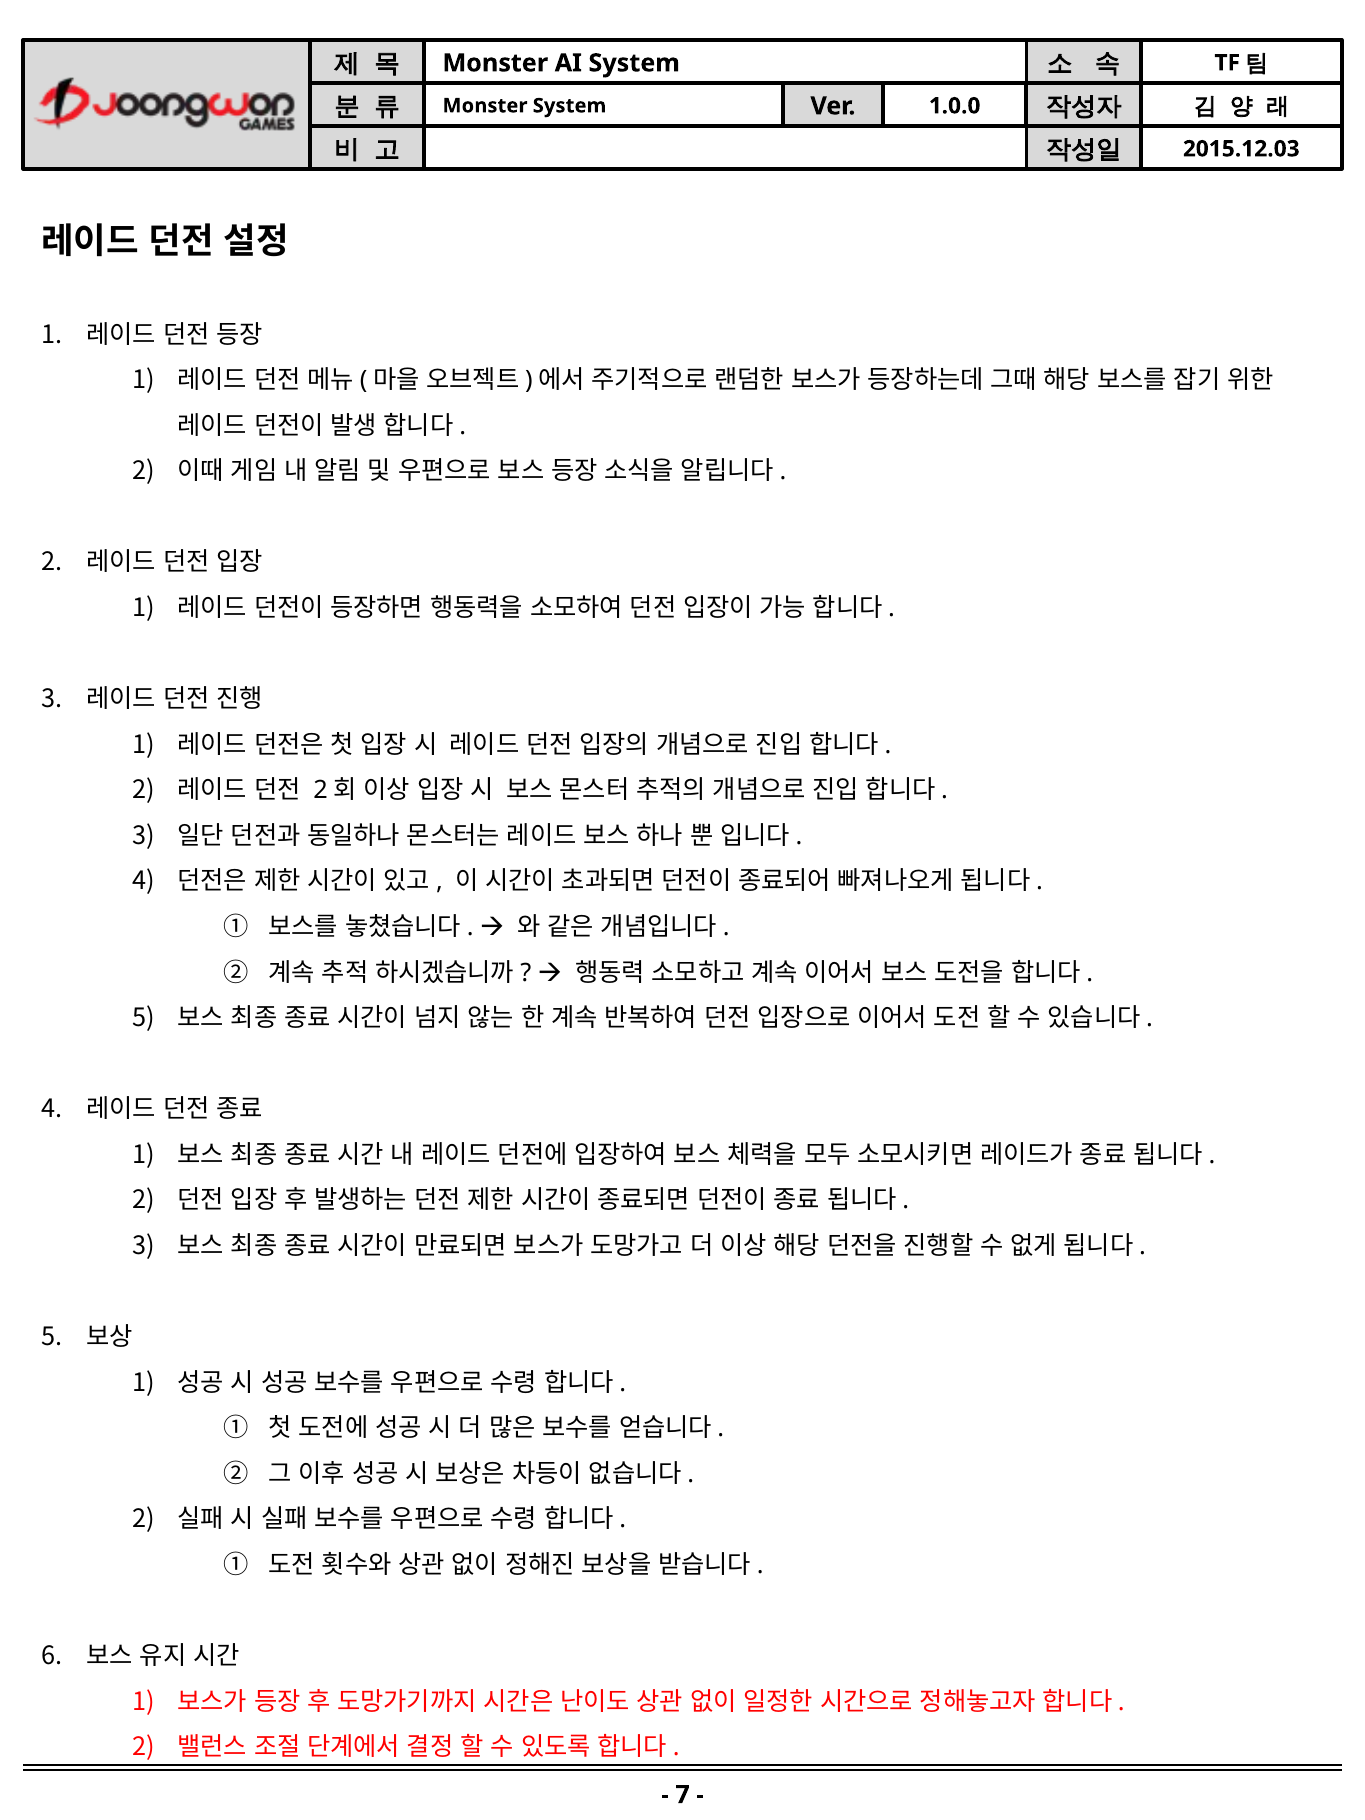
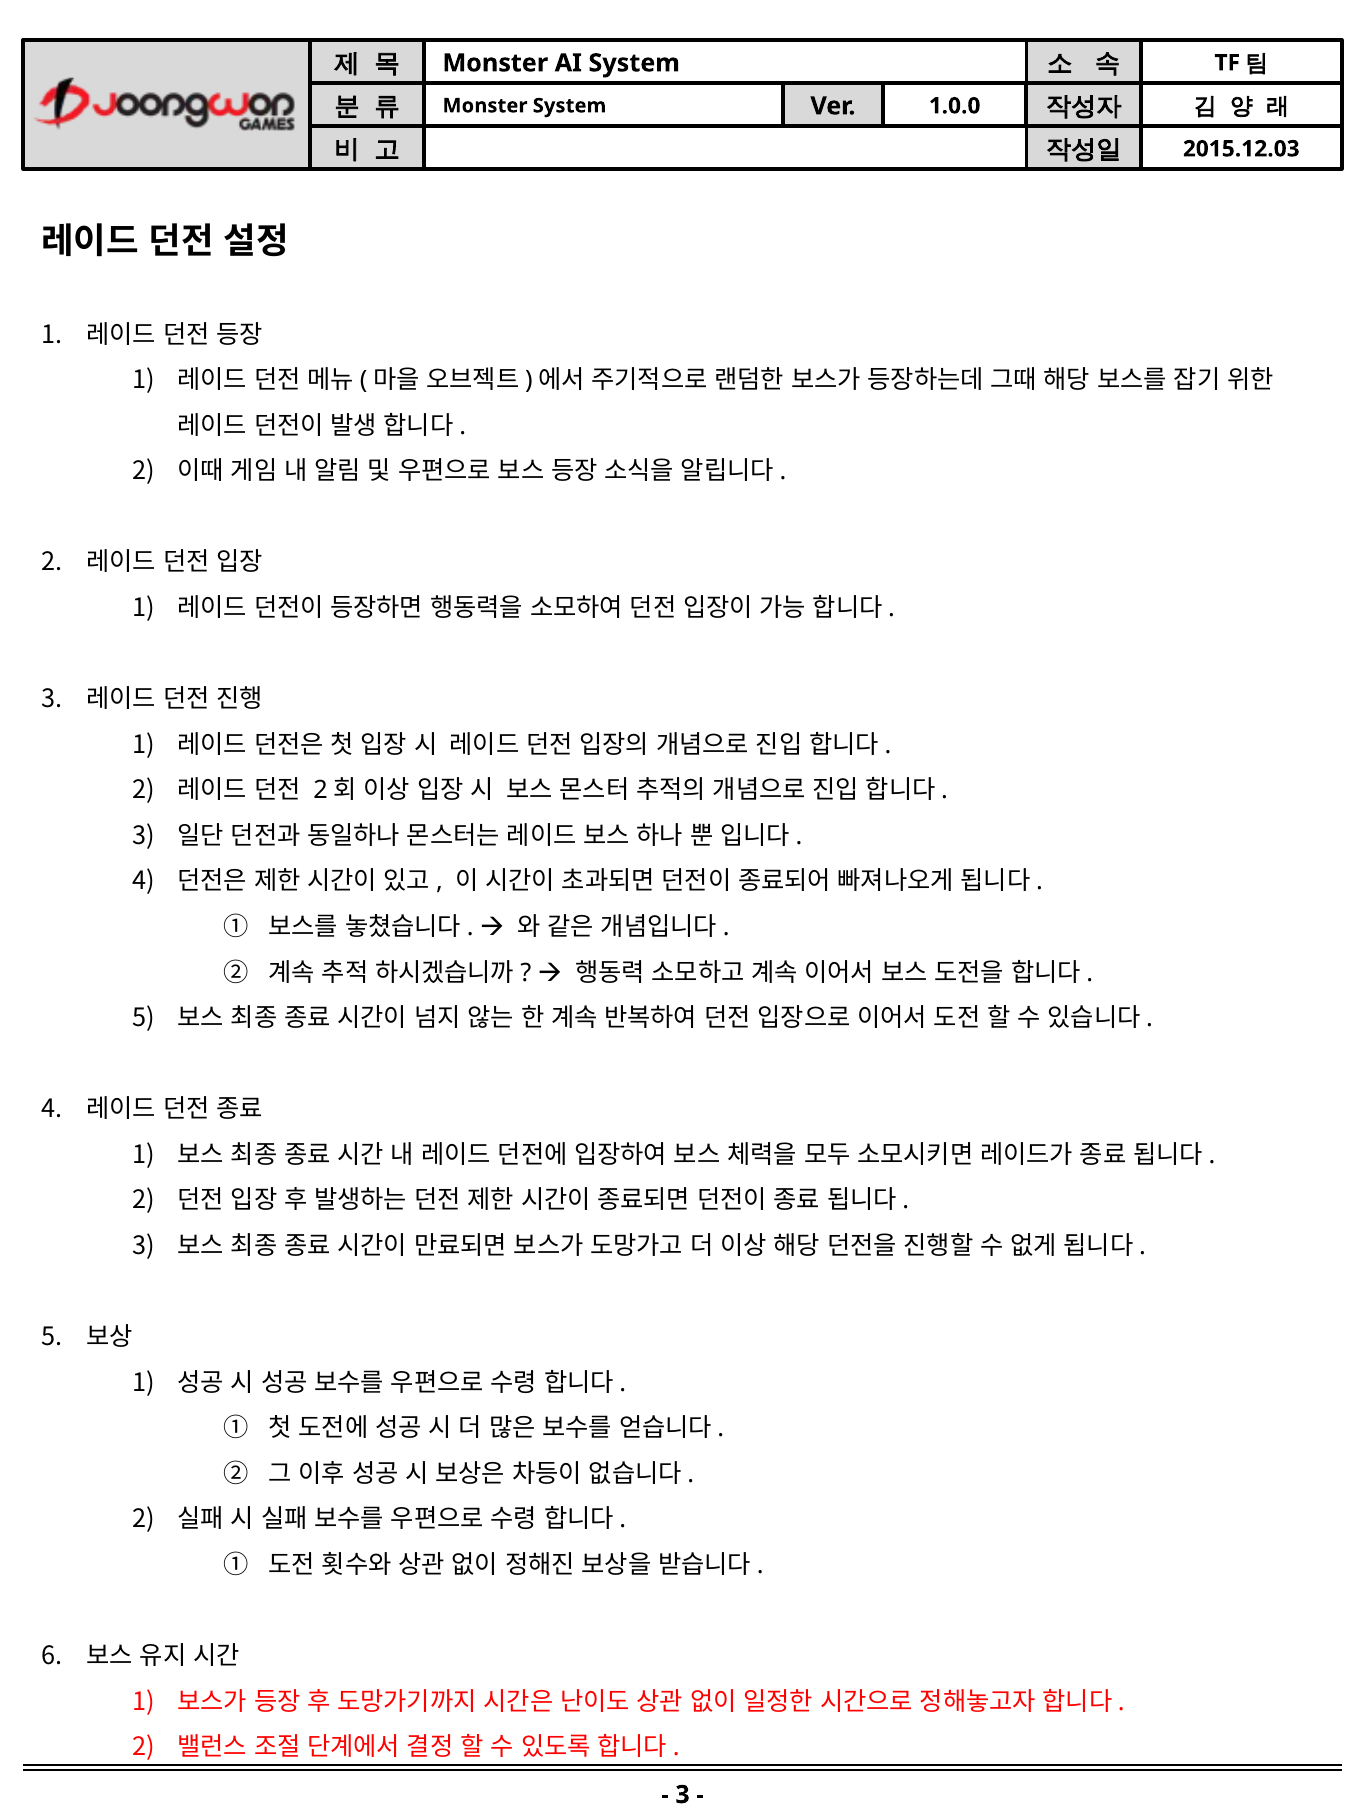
7: 7 -> 3 (683, 1795)
